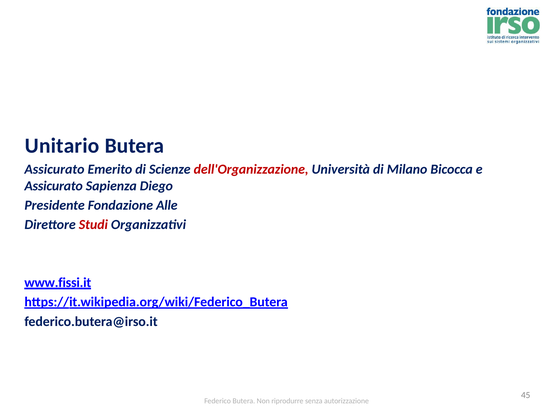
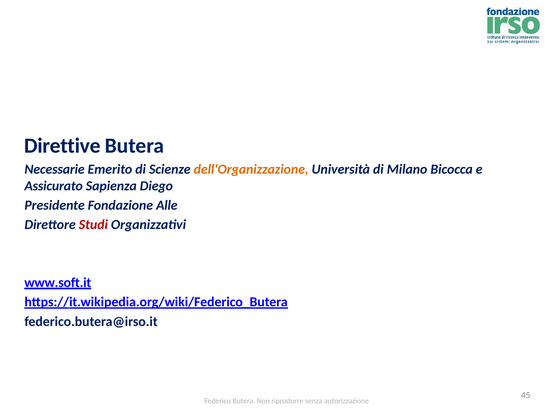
Unitario: Unitario -> Direttive (62, 146)
Assicurato: Assicurato -> Necessarie (55, 169)
dell'Organizzazione colour: red -> orange (251, 169)
www.fissi.it: www.fissi.it -> www.soft.it (58, 282)
